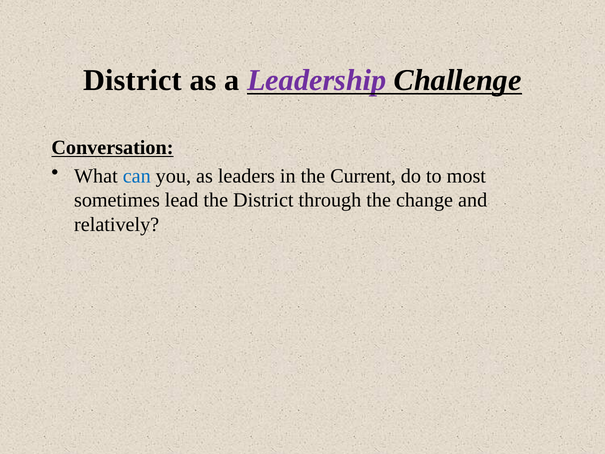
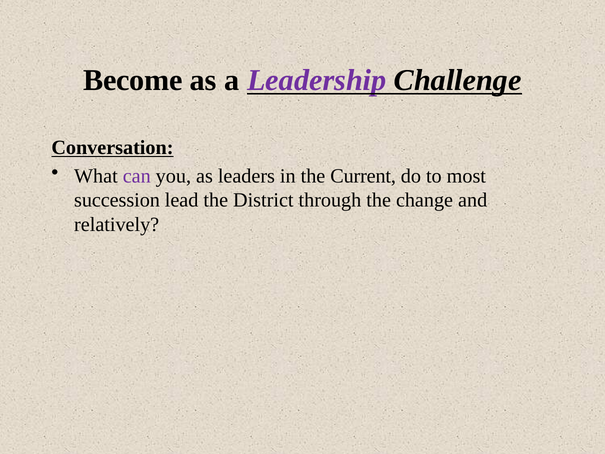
District: District -> Become (133, 80)
can colour: blue -> purple (137, 176)
sometimes: sometimes -> succession (117, 200)
